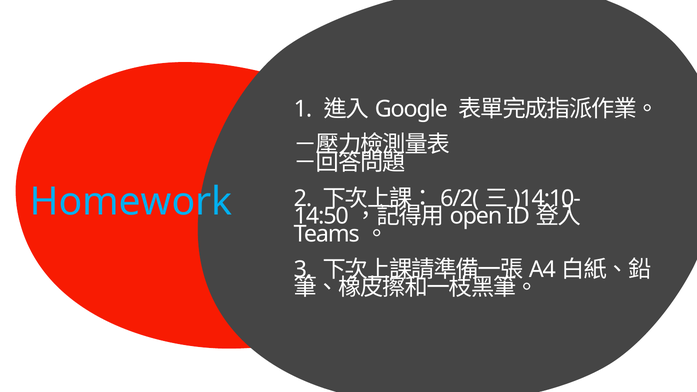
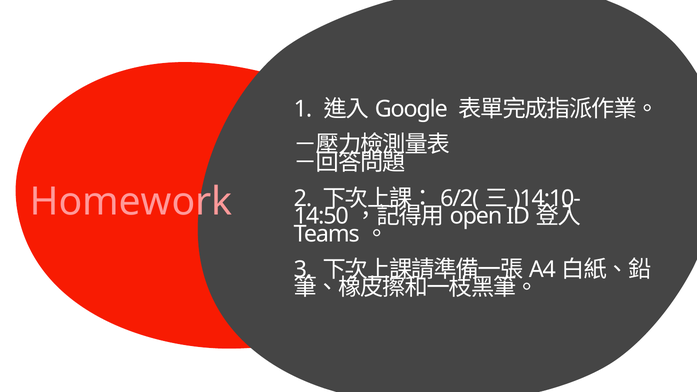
Homework colour: light blue -> pink (131, 202)
